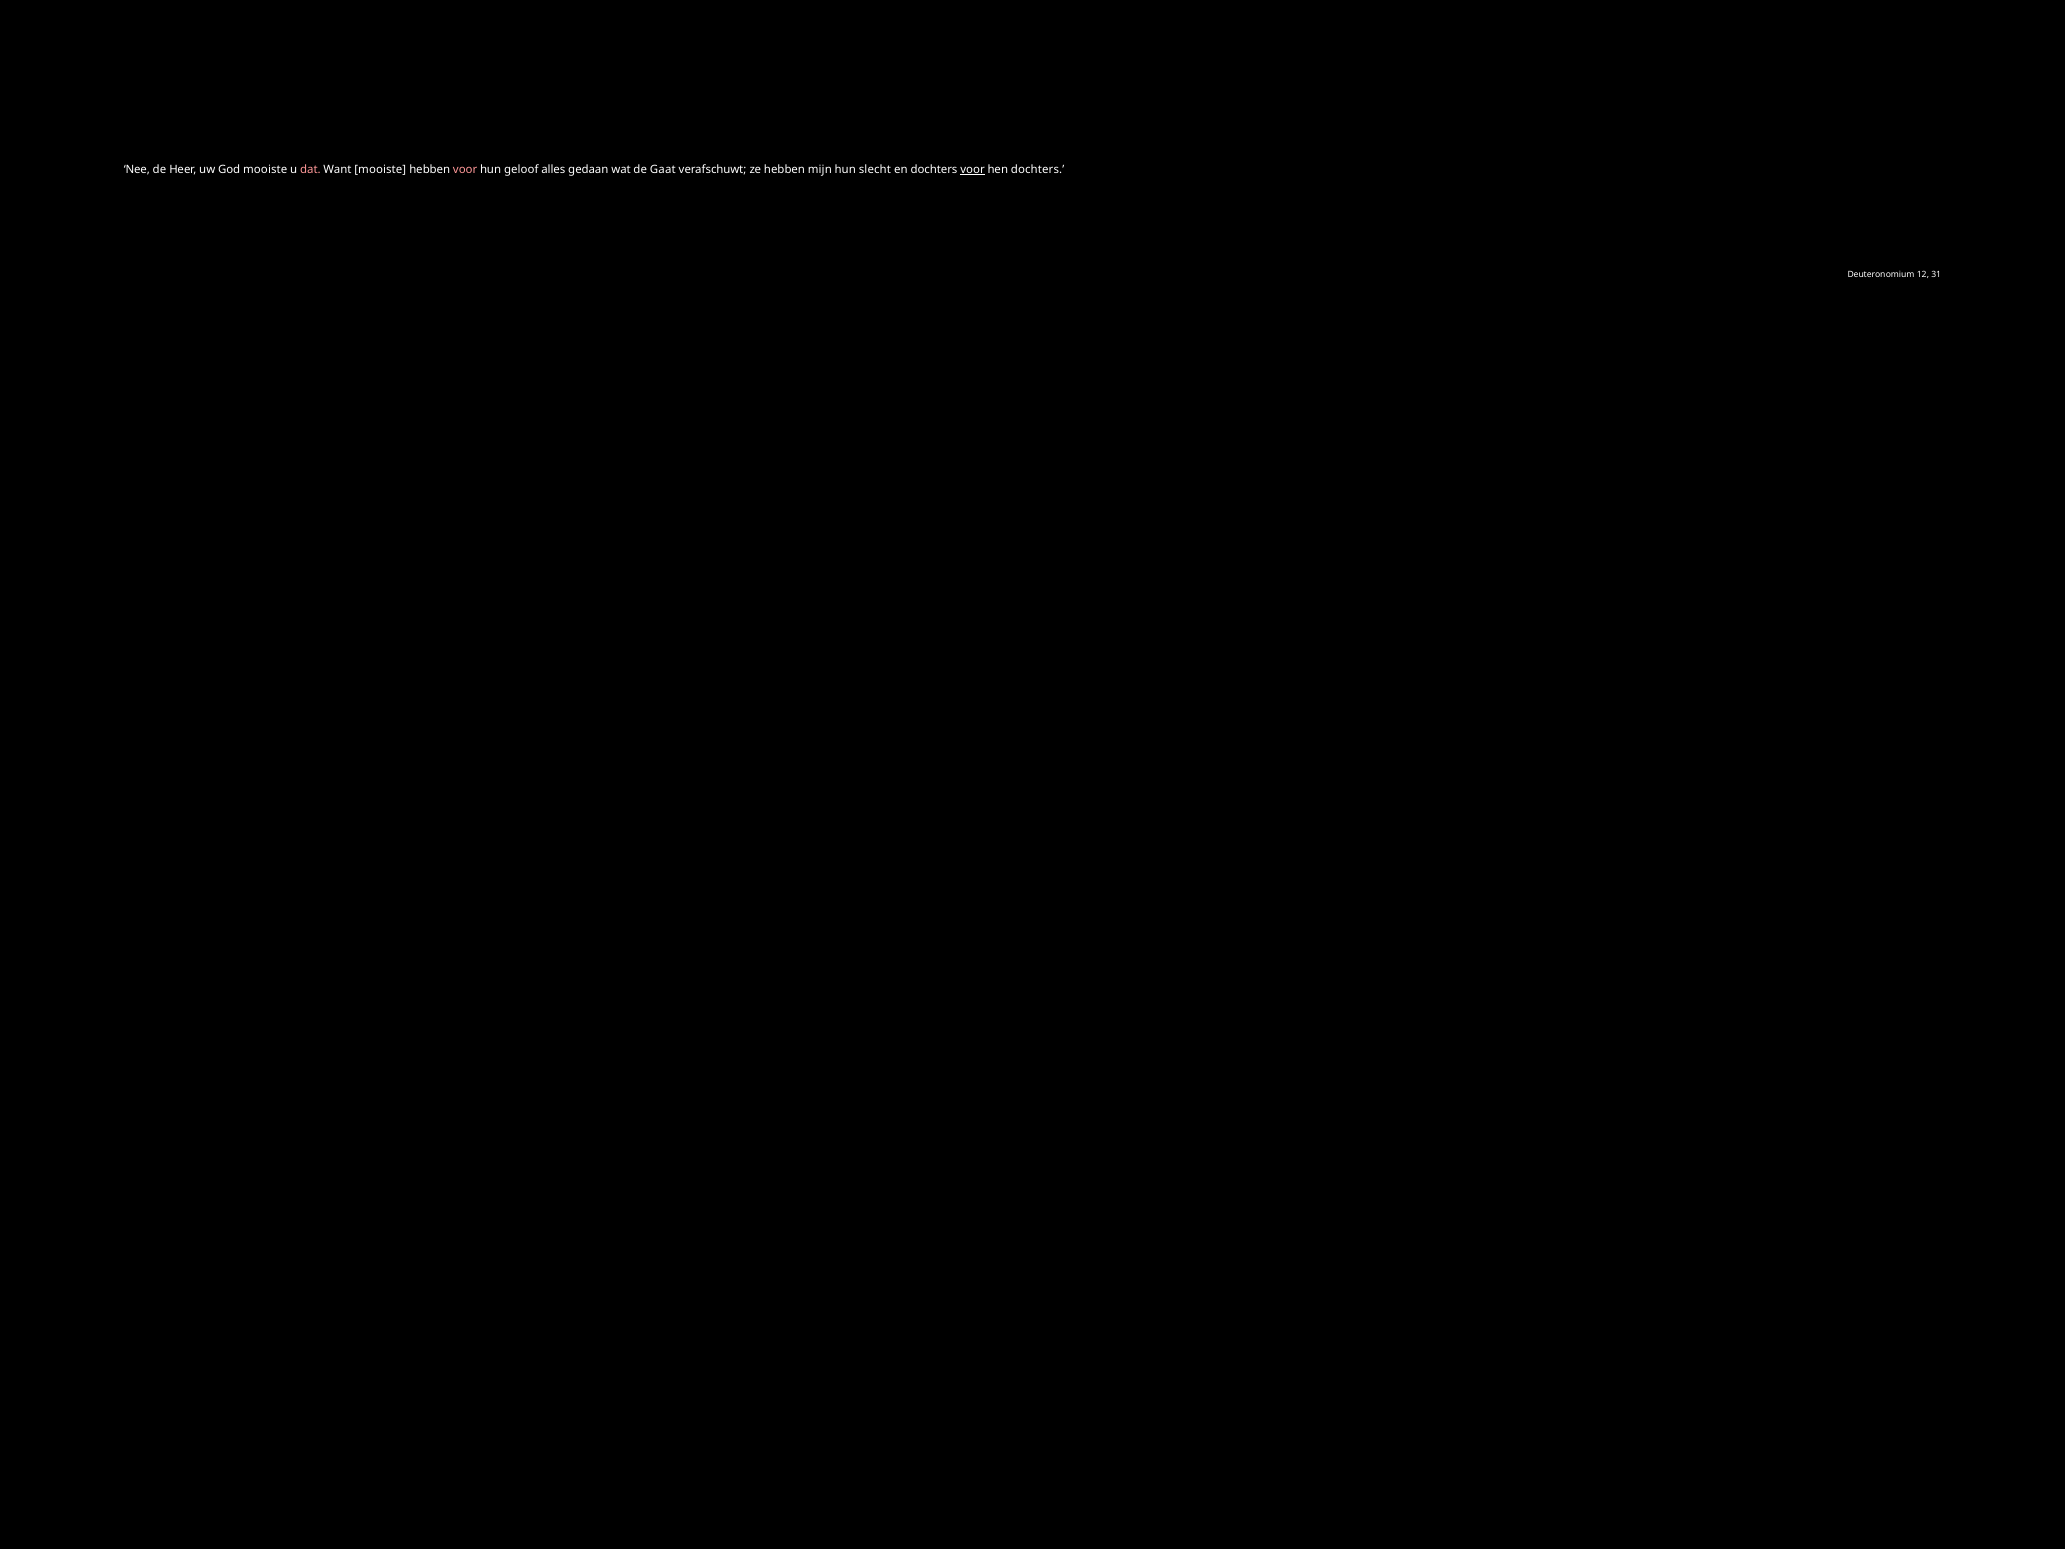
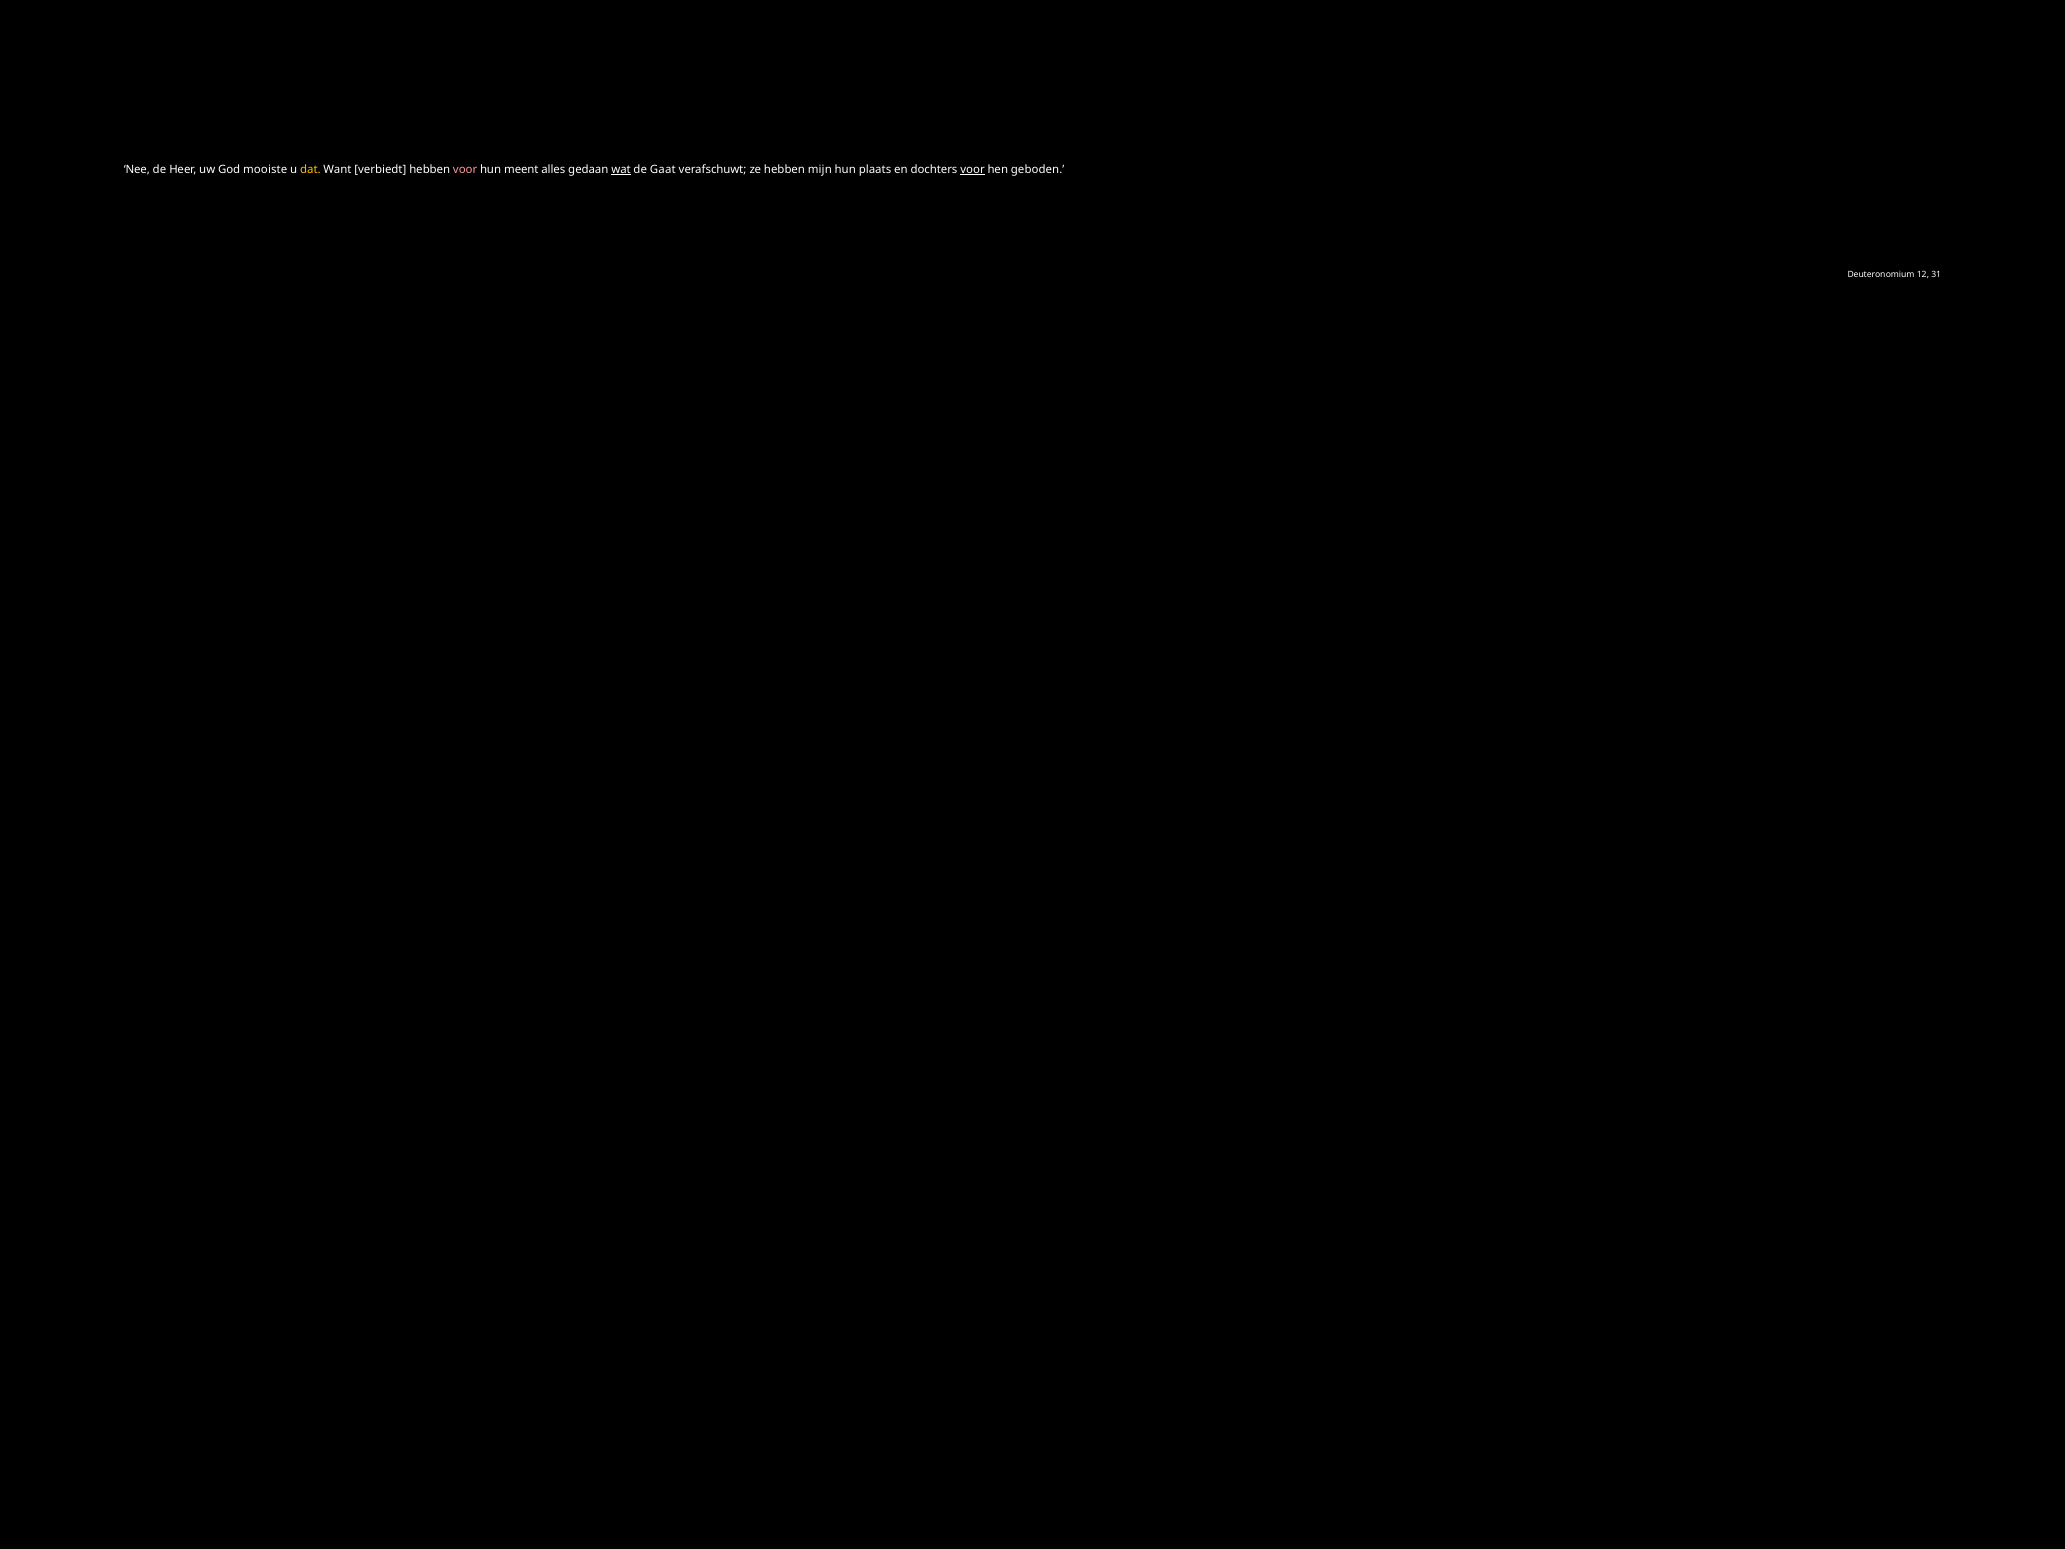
dat colour: pink -> yellow (310, 170)
Want mooiste: mooiste -> verbiedt (380, 170)
geloof: geloof -> meent (521, 170)
wat underline: none -> present (621, 170)
slecht: slecht -> plaats (875, 170)
hen dochters: dochters -> geboden (1038, 170)
